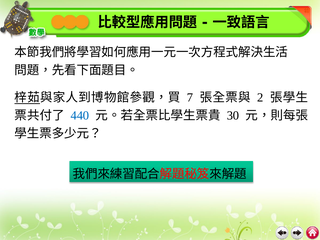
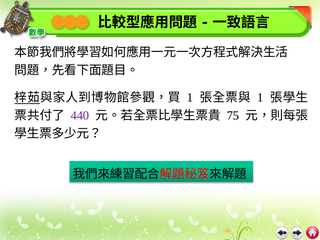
7: 7 -> 1 (190, 98)
2: 2 -> 1 (260, 98)
440 colour: blue -> purple (80, 116)
30: 30 -> 75 (233, 116)
